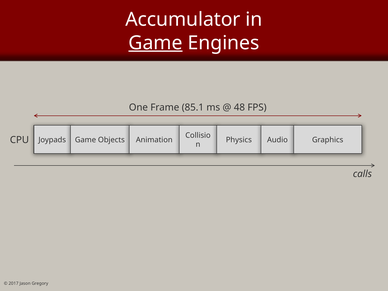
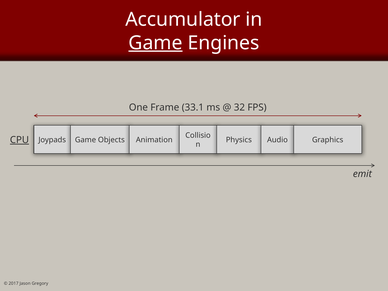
85.1: 85.1 -> 33.1 (193, 107)
48: 48 -> 32 (239, 107)
CPU underline: none -> present (19, 140)
calls: calls -> emit (362, 174)
